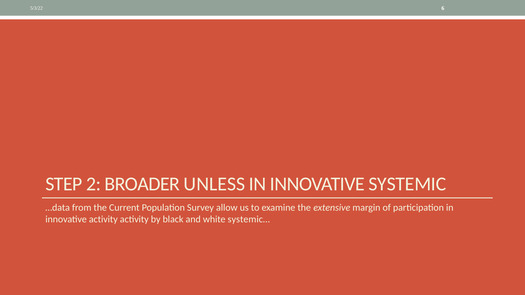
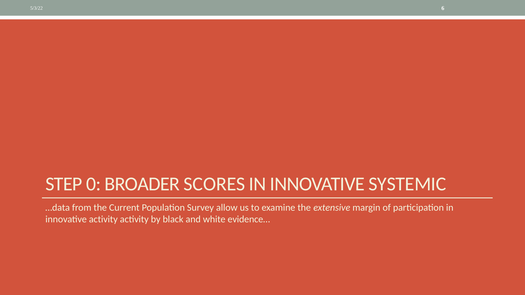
2: 2 -> 0 (94, 184)
UNLESS: UNLESS -> SCORES (215, 184)
systemic…: systemic… -> evidence… (249, 220)
